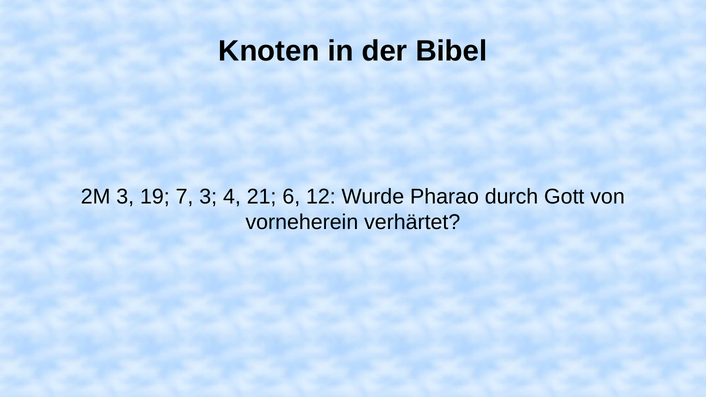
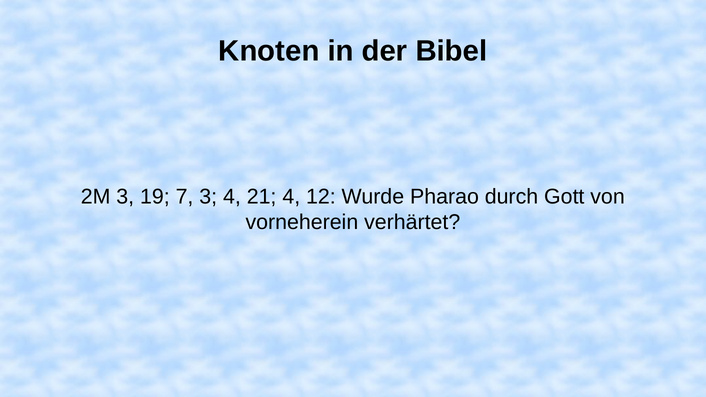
21 6: 6 -> 4 (291, 197)
